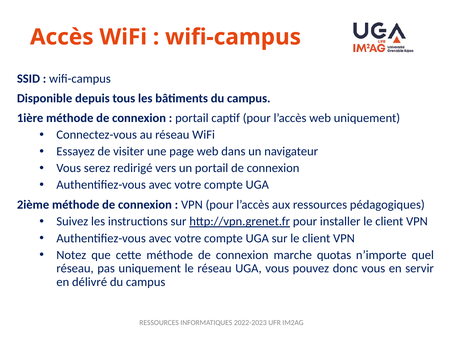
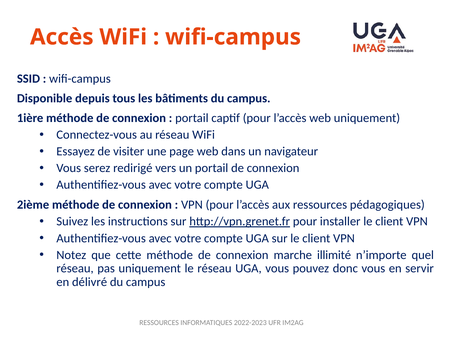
quotas: quotas -> illimité (334, 255)
